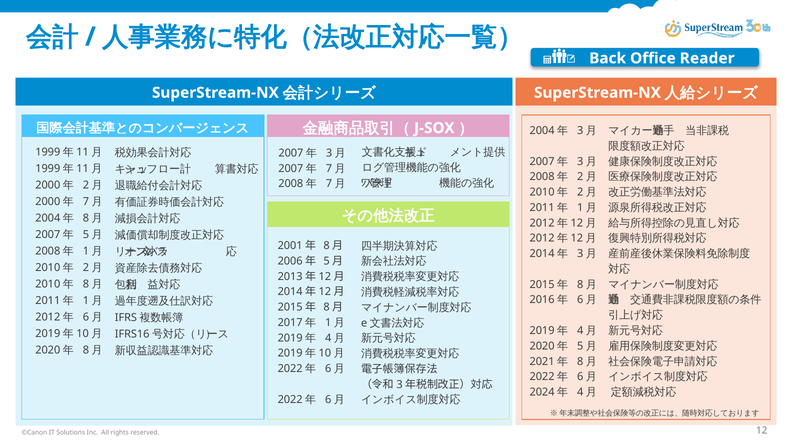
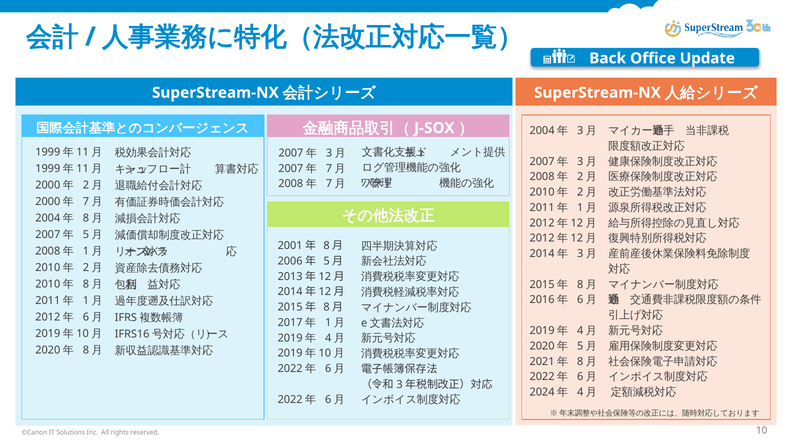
Reader: Reader -> Update (707, 58)
12: 12 -> 10 (762, 430)
